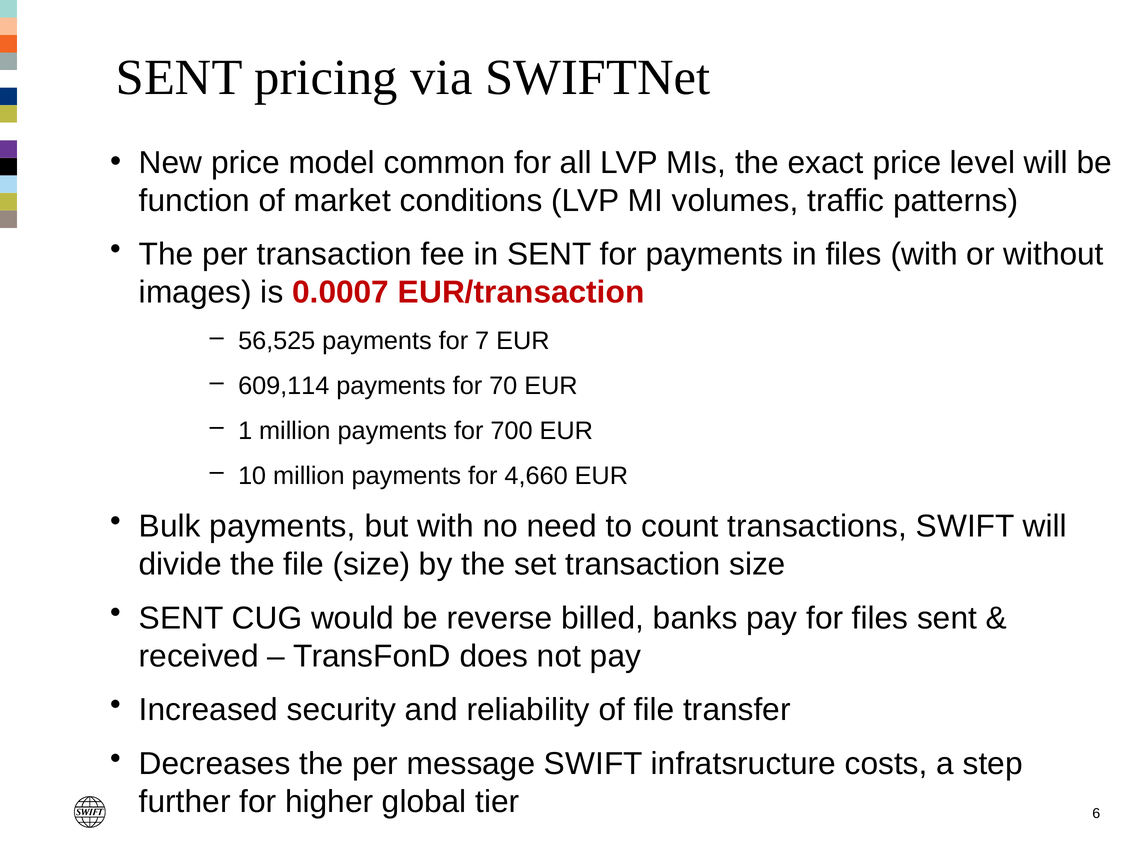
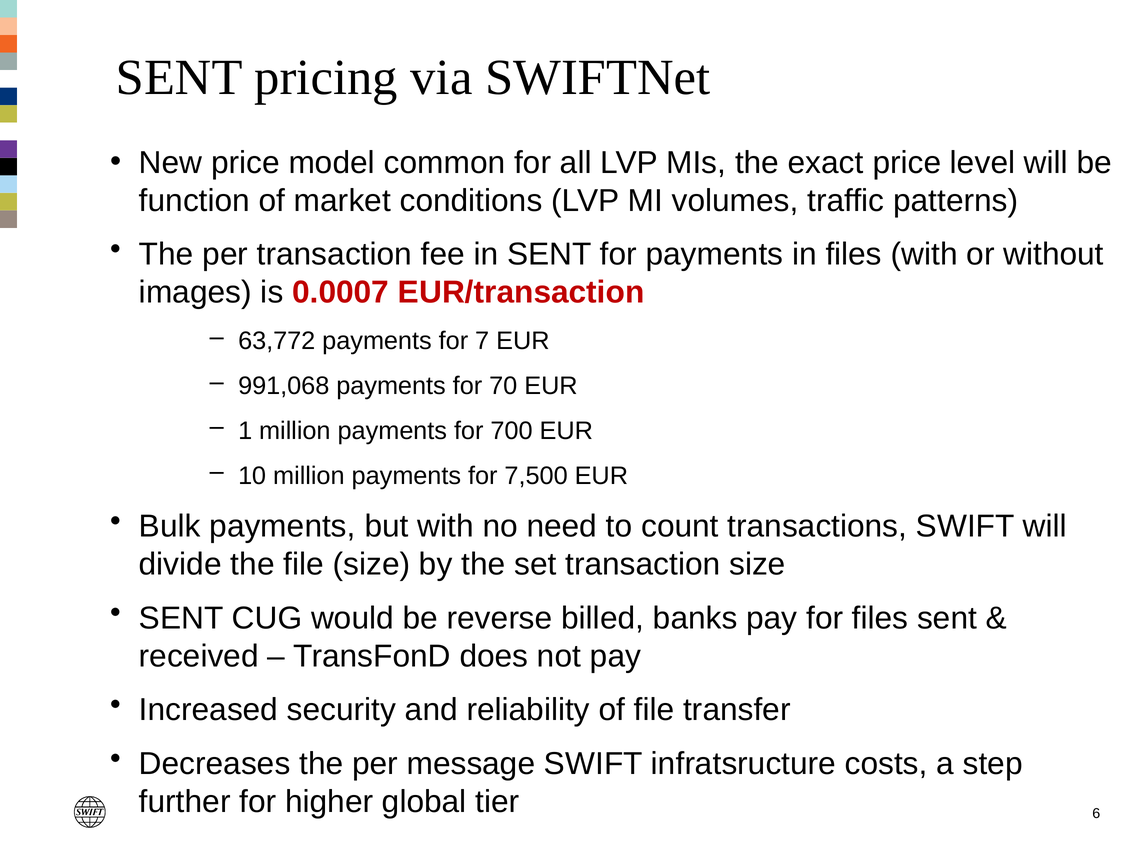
56,525: 56,525 -> 63,772 (277, 341)
609,114: 609,114 -> 991,068 (284, 386)
4,660: 4,660 -> 7,500 (536, 476)
